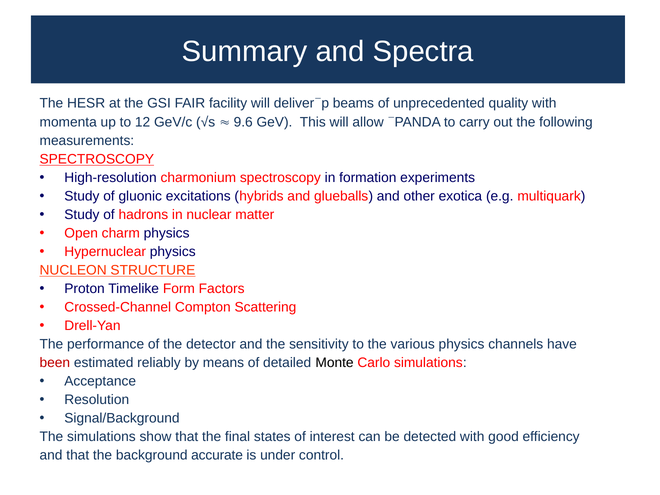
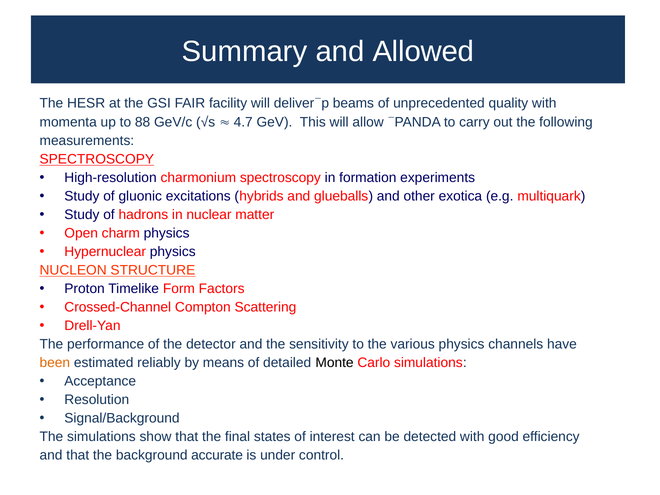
Spectra: Spectra -> Allowed (423, 51)
12: 12 -> 88 (143, 122)
9.6: 9.6 -> 4.7 (243, 122)
been colour: red -> orange (55, 363)
